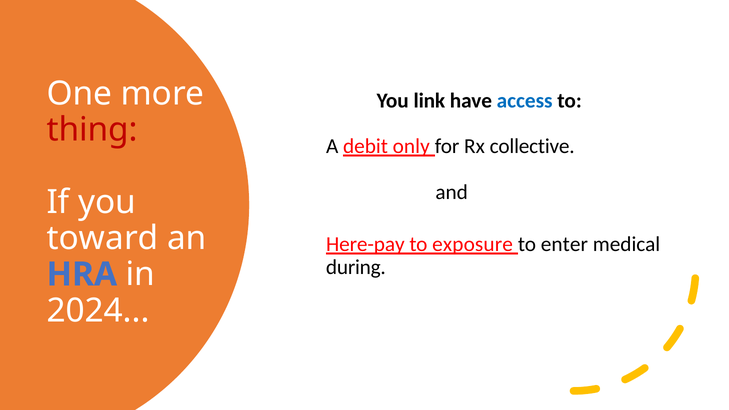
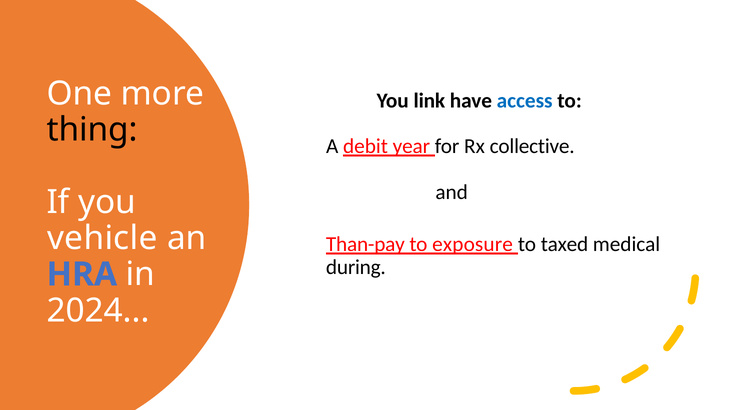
thing colour: red -> black (92, 130)
only: only -> year (411, 147)
toward: toward -> vehicle (102, 238)
Here-pay: Here-pay -> Than-pay (365, 244)
enter: enter -> taxed (565, 244)
